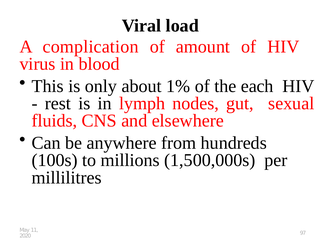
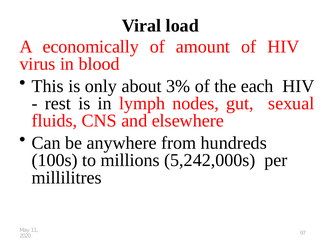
complication: complication -> economically (91, 47)
1%: 1% -> 3% (178, 86)
1,500,000s: 1,500,000s -> 5,242,000s (210, 160)
